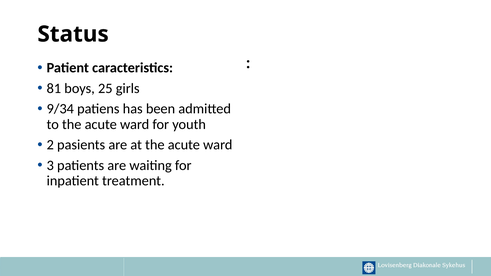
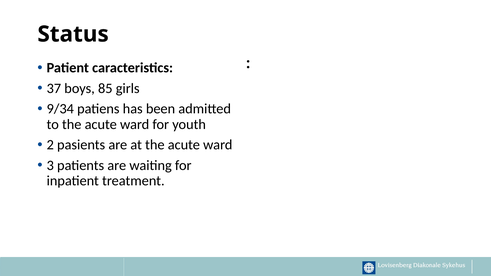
81: 81 -> 37 (54, 88)
25: 25 -> 85 (105, 88)
